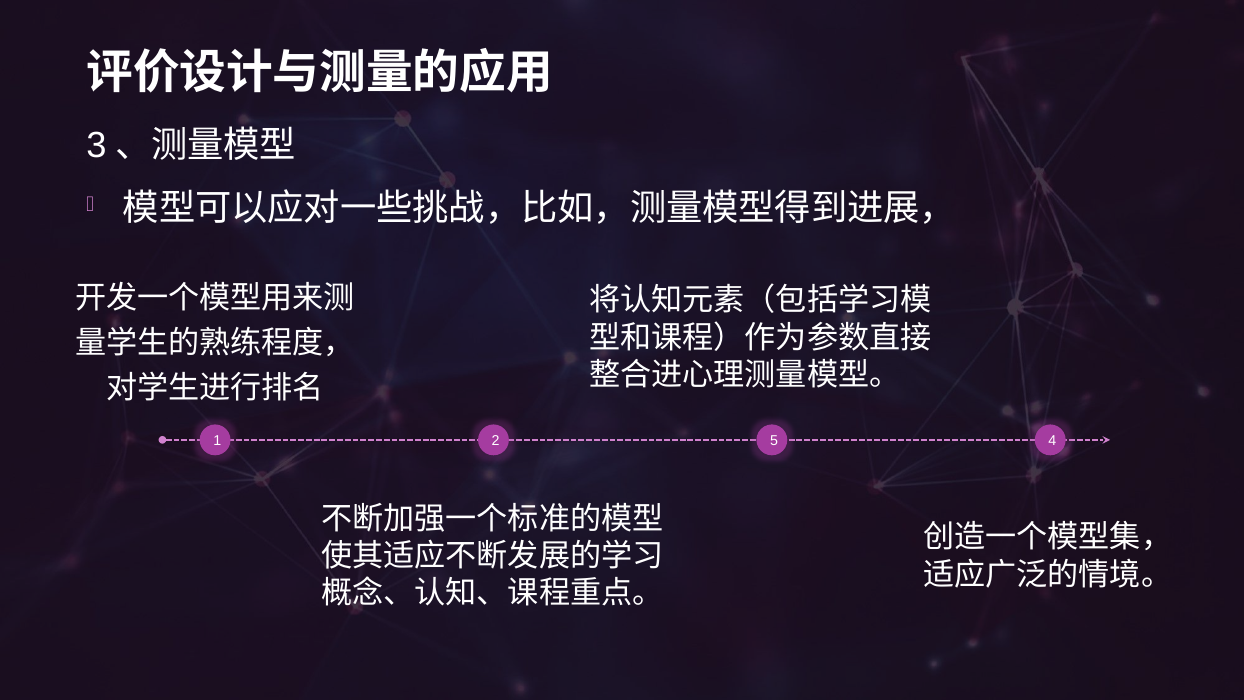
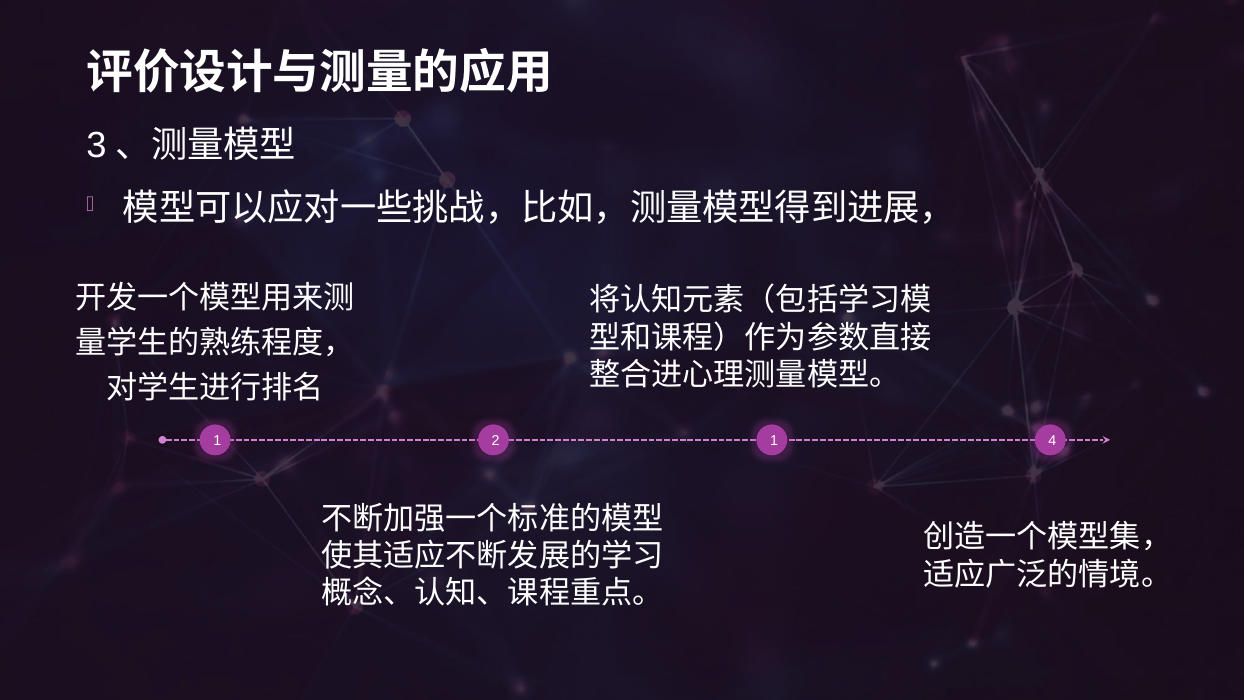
2 5: 5 -> 1 (774, 441)
